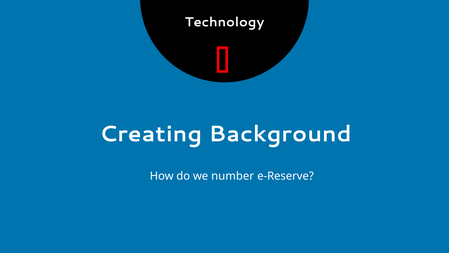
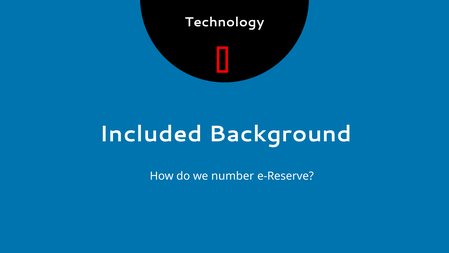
Creating: Creating -> Included (151, 134)
